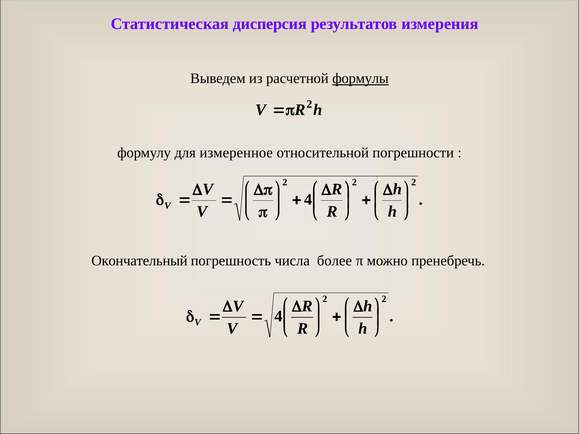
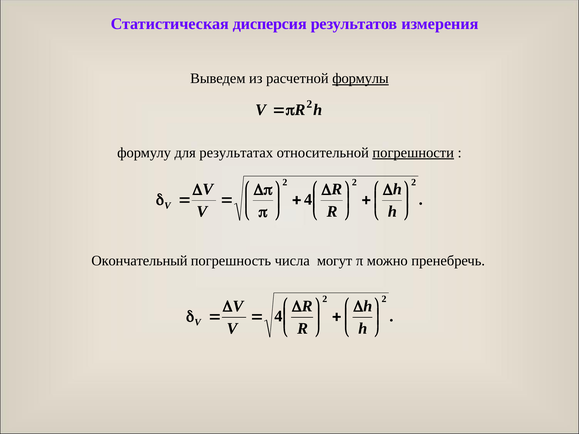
измеренное: измеренное -> результатах (236, 153)
погрешности underline: none -> present (413, 153)
более: более -> могут (335, 261)
